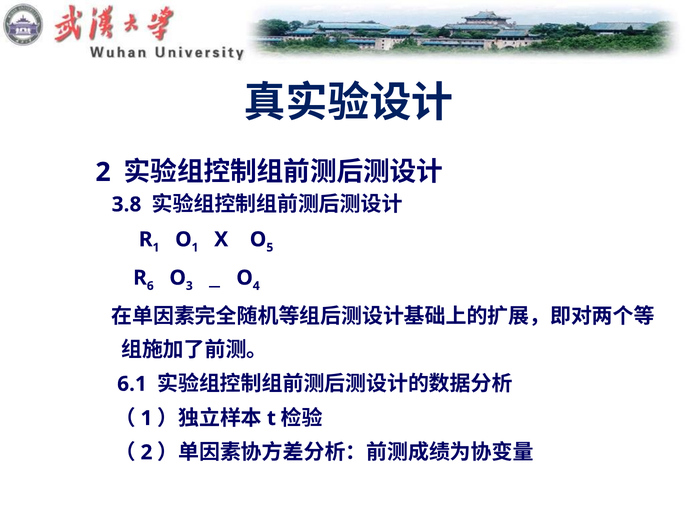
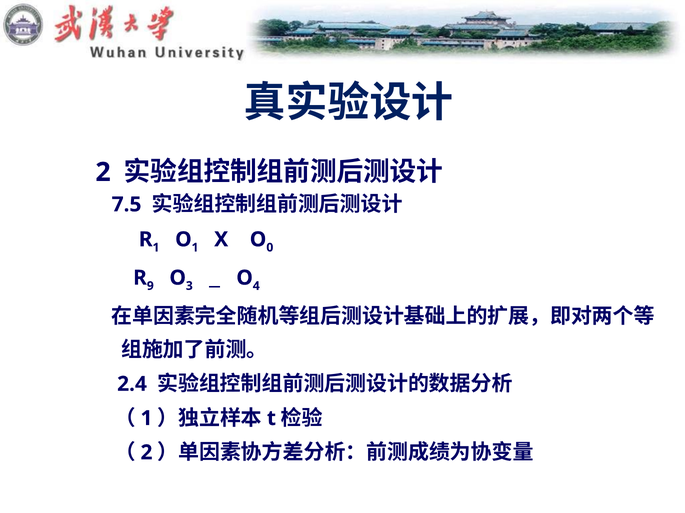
3.8: 3.8 -> 7.5 (127, 205)
5: 5 -> 0 (270, 248)
6: 6 -> 9 (150, 286)
6.1: 6.1 -> 2.4 (132, 384)
